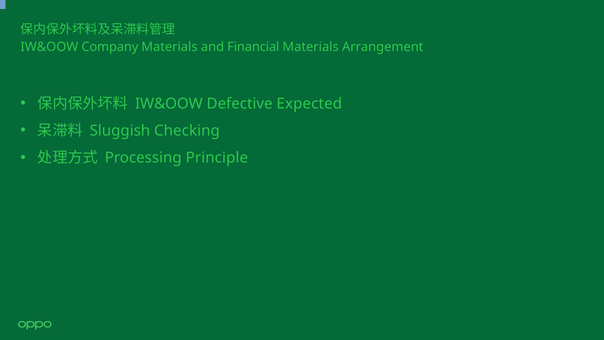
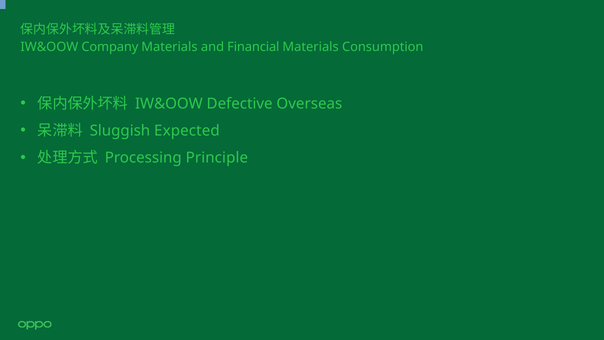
Arrangement: Arrangement -> Consumption (383, 47)
Expected: Expected -> Overseas (309, 104)
Checking: Checking -> Expected (187, 131)
